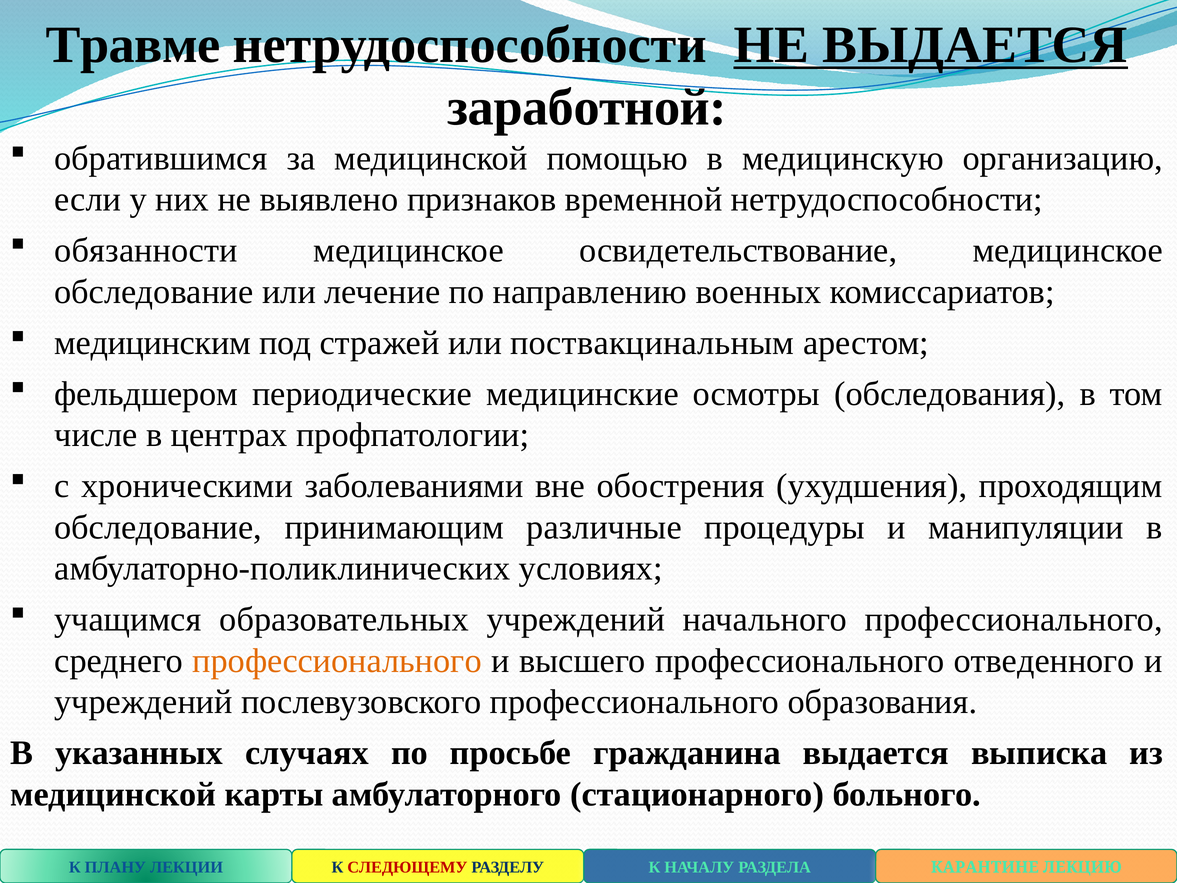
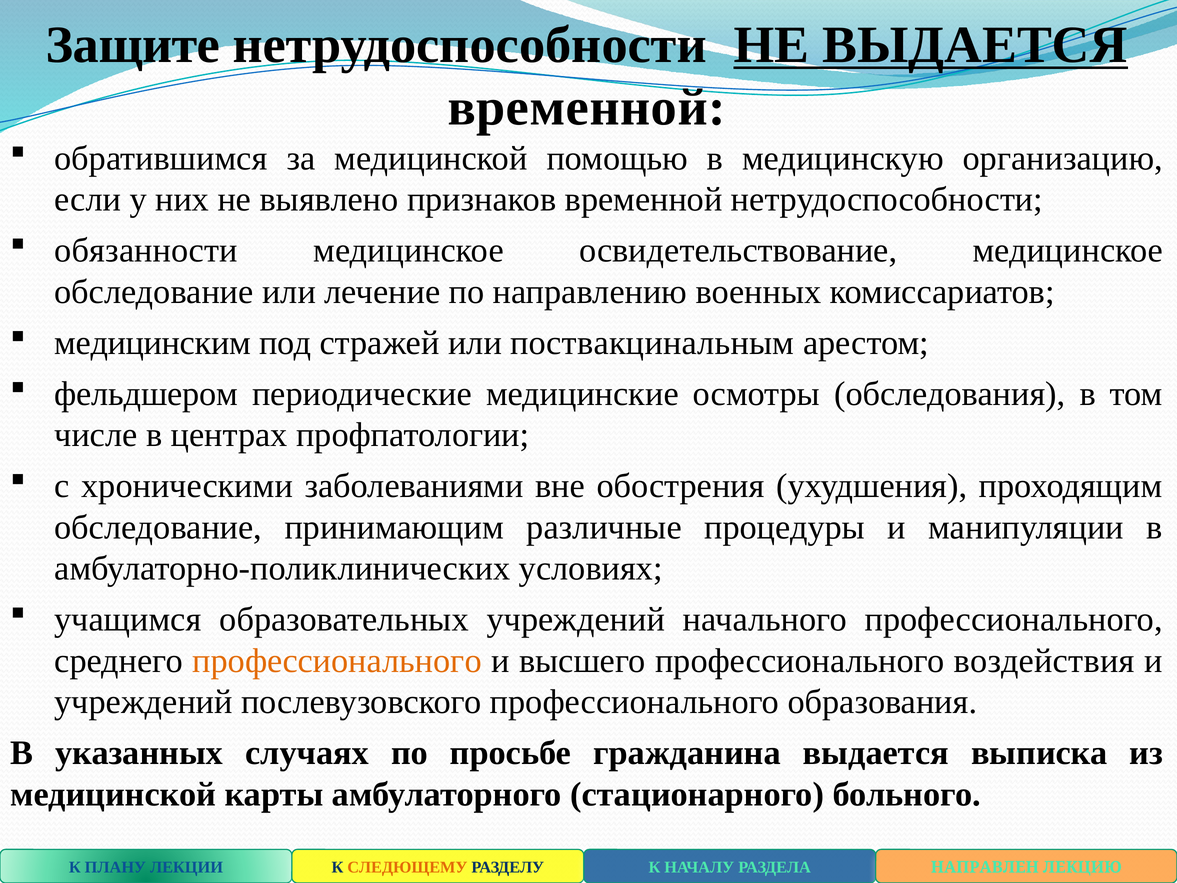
Травме: Травме -> Защите (133, 45)
заработной: заработной -> временной (587, 108)
отведенного: отведенного -> воздействия (1044, 661)
СЛЕДЮЩЕМУ colour: red -> orange (407, 867)
КАРАНТИНЕ: КАРАНТИНЕ -> НАПРАВЛЕН (985, 867)
